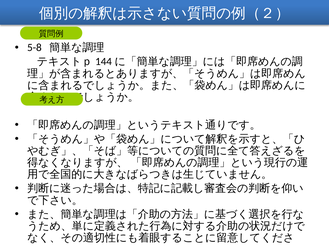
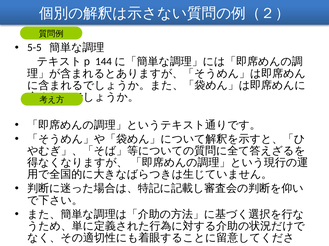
5-8: 5-8 -> 5-5 (34, 48)
